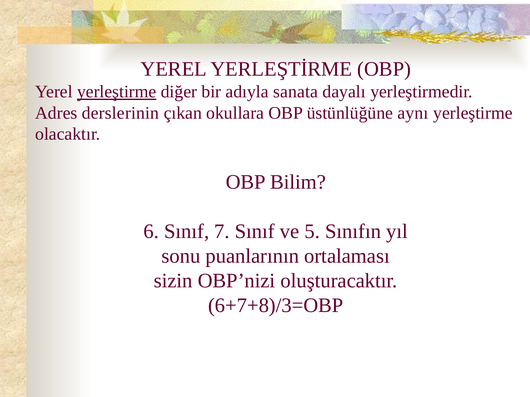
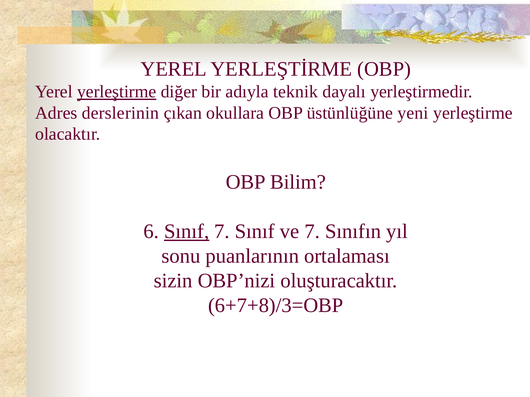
sanata: sanata -> teknik (296, 92)
aynı: aynı -> yeni (413, 113)
Sınıf underline: none -> present (187, 232)
ve 5: 5 -> 7 (312, 232)
